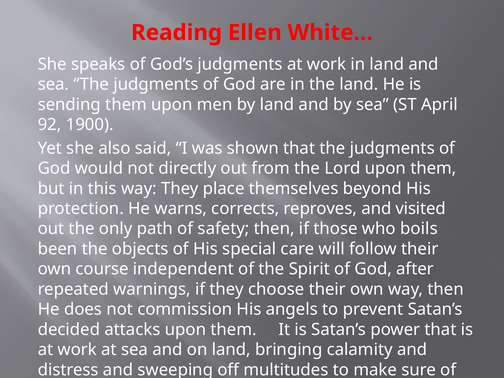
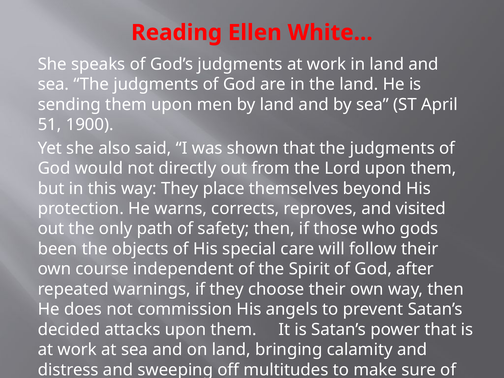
92: 92 -> 51 (50, 125)
boils: boils -> gods (419, 229)
